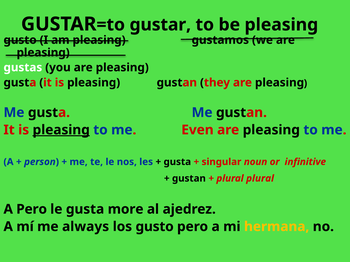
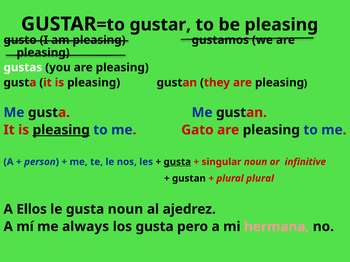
Even: Even -> Gato (197, 130)
gusta underline: none -> present (177, 162)
A Pero: Pero -> Ellos (32, 210)
gusta more: more -> noun (125, 210)
los gusto: gusto -> gusta (155, 227)
hermana colour: yellow -> pink (277, 227)
